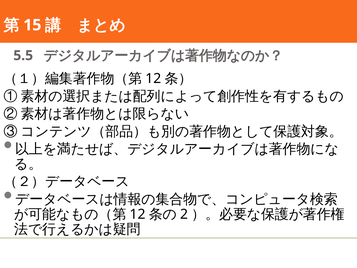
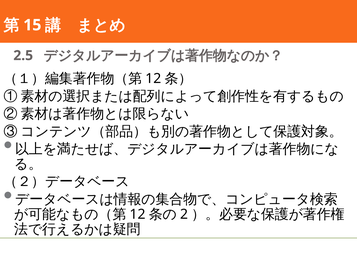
5.5: 5.5 -> 2.5 (23, 55)
